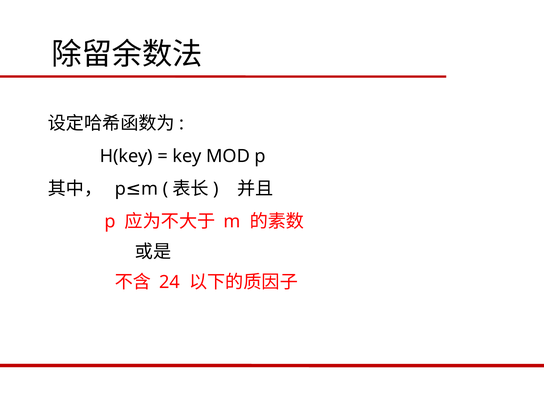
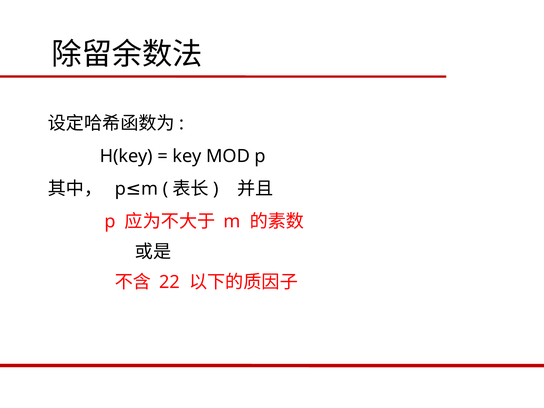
24: 24 -> 22 (170, 282)
